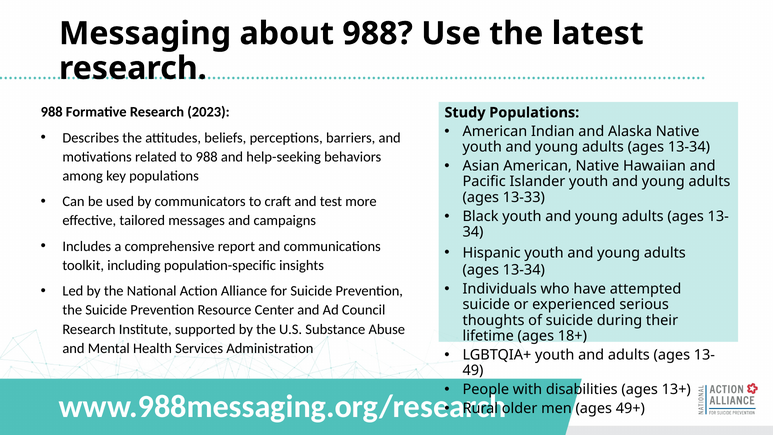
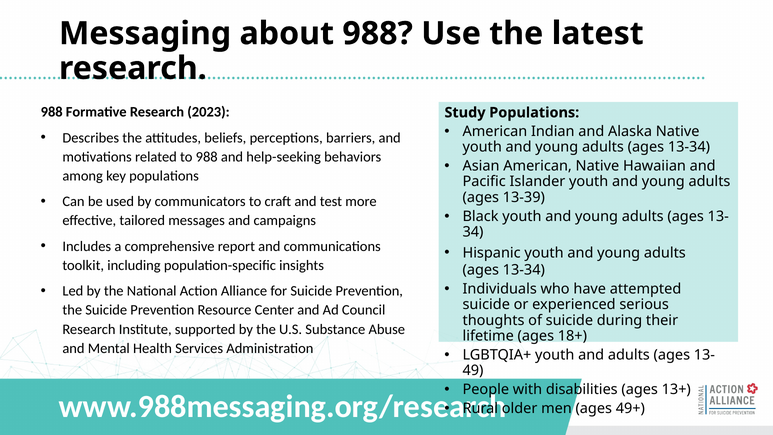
13-33: 13-33 -> 13-39 (524, 197)
